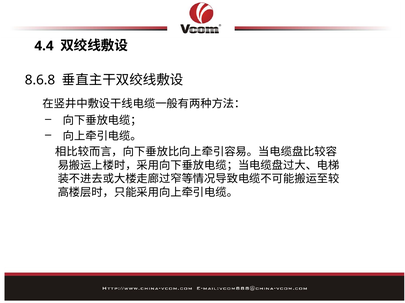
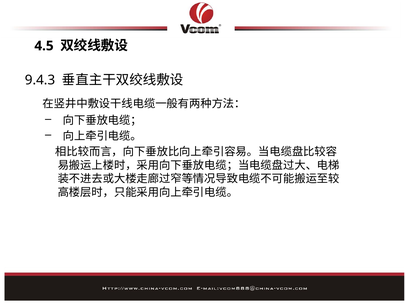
4.4: 4.4 -> 4.5 (44, 46)
8.6.8: 8.6.8 -> 9.4.3 (40, 80)
